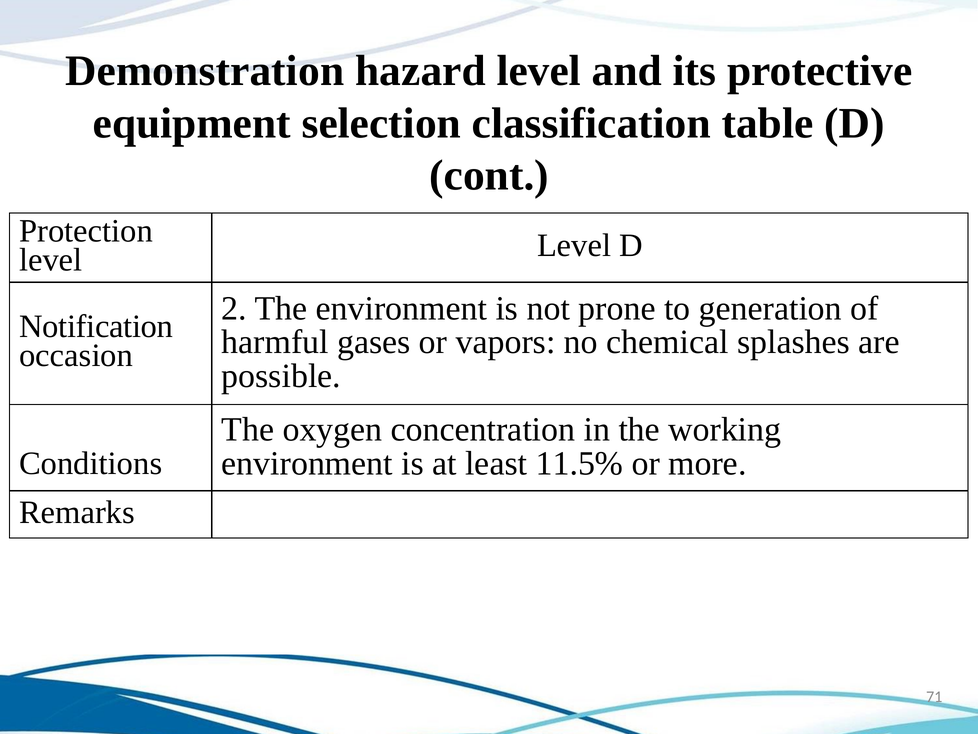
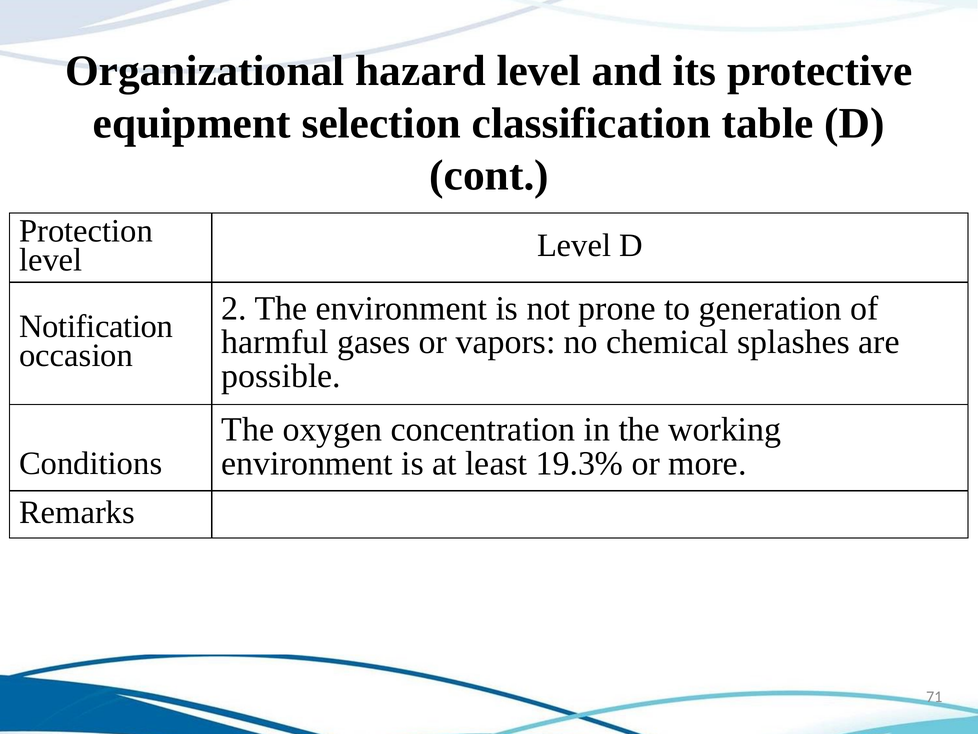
Demonstration: Demonstration -> Organizational (205, 71)
11.5%: 11.5% -> 19.3% (579, 463)
